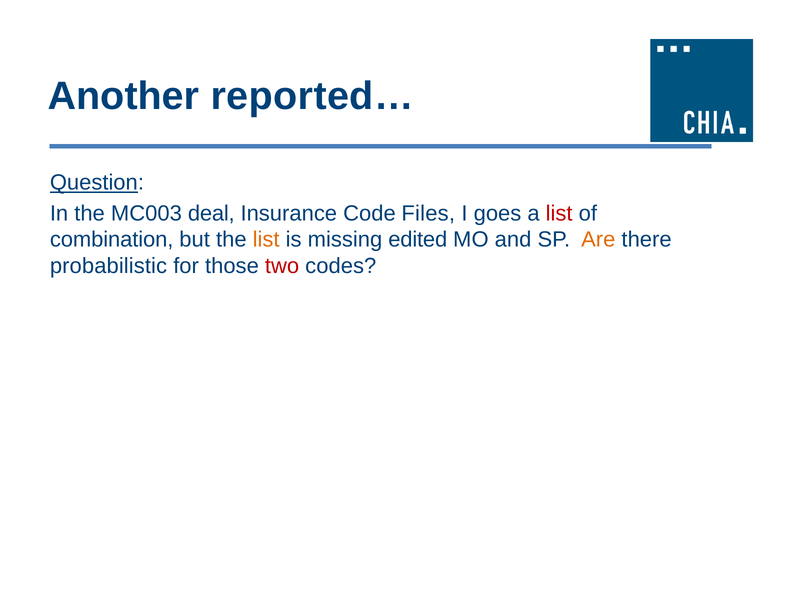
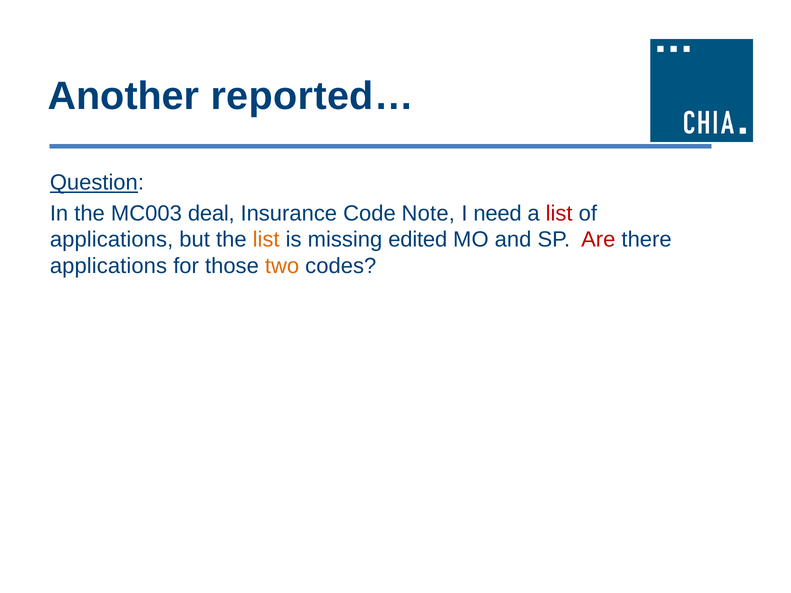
Files: Files -> Note (428, 213)
goes: goes -> need (498, 213)
combination: combination -> applications (112, 240)
Are colour: orange -> red (598, 240)
probabilistic: probabilistic -> applications (108, 266)
two colour: red -> orange (282, 266)
